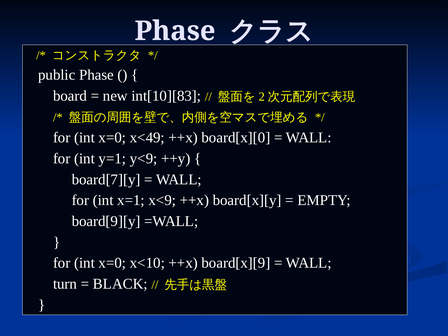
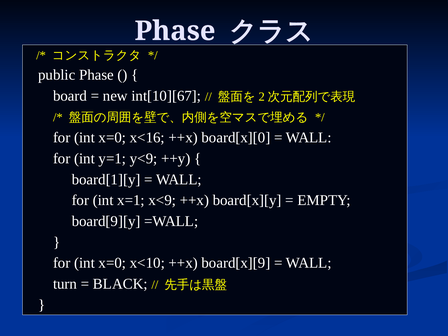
int[10][83: int[10][83 -> int[10][67 (166, 96)
x<49: x<49 -> x<16 (147, 138)
board[7][y: board[7][y -> board[1][y (106, 179)
